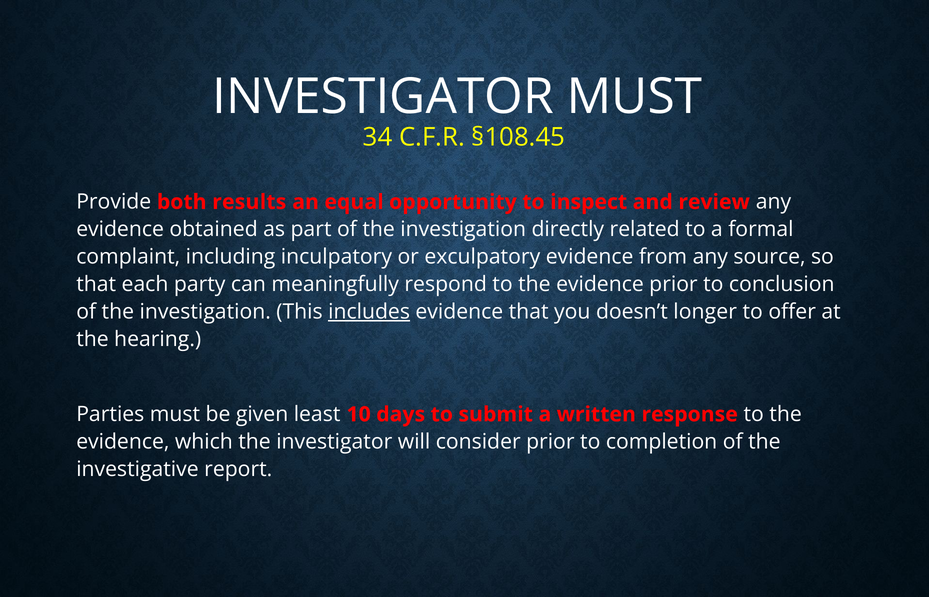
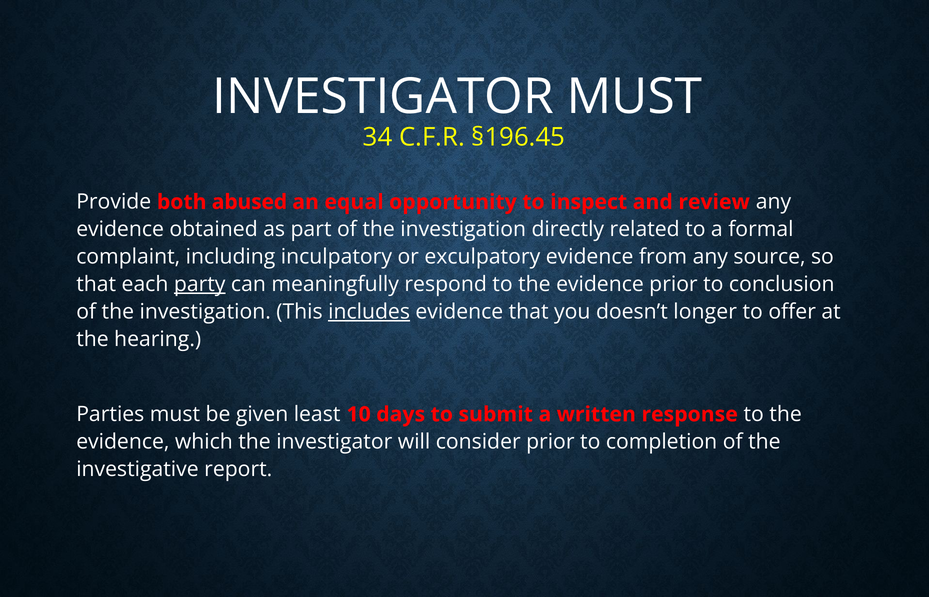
§108.45: §108.45 -> §196.45 (518, 138)
results: results -> abused (249, 202)
party underline: none -> present (200, 284)
